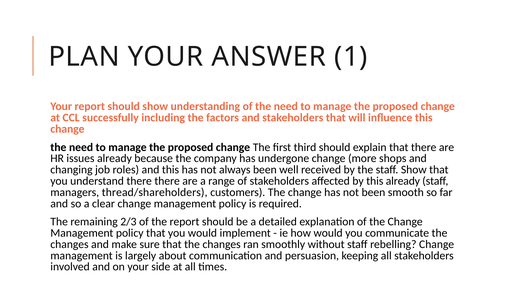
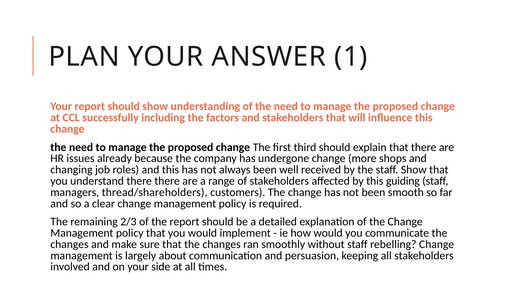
this already: already -> guiding (403, 181)
